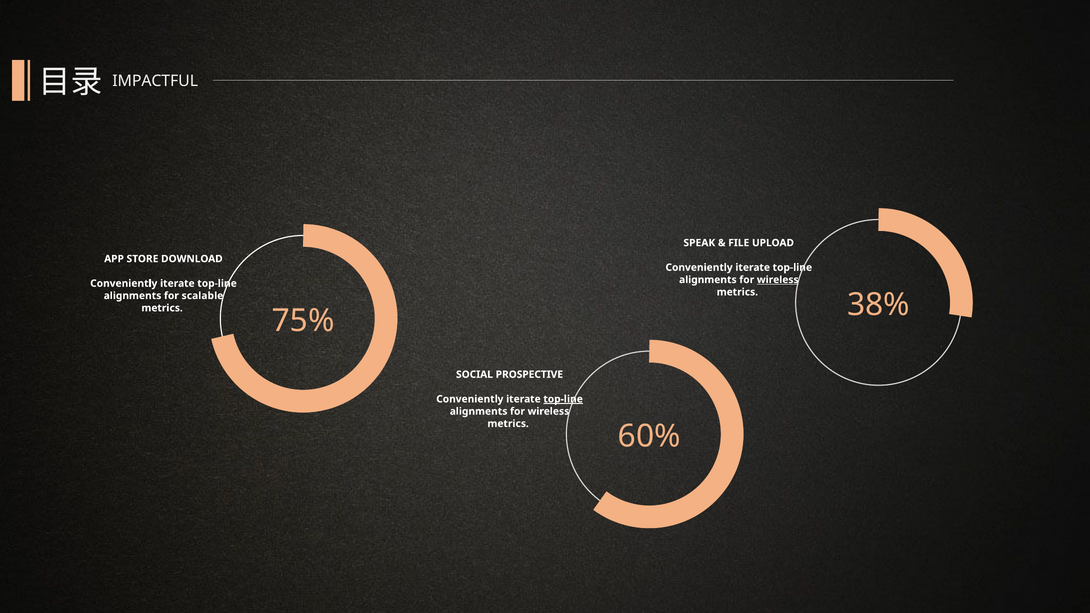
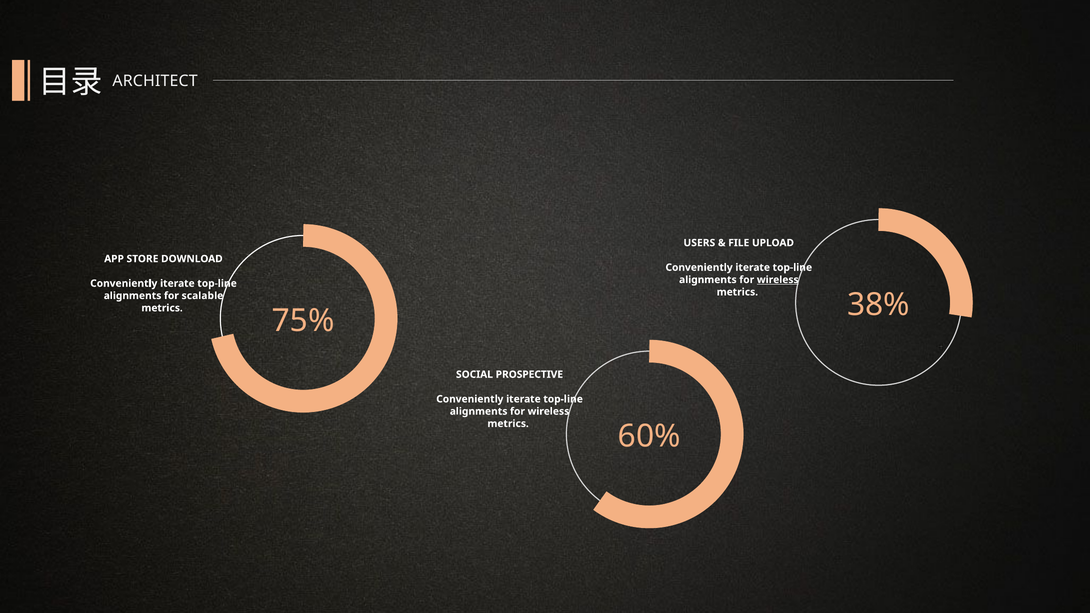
IMPACTFUL: IMPACTFUL -> ARCHITECT (155, 81)
SPEAK: SPEAK -> USERS (699, 243)
top-line underline: present -> none (563, 399)
